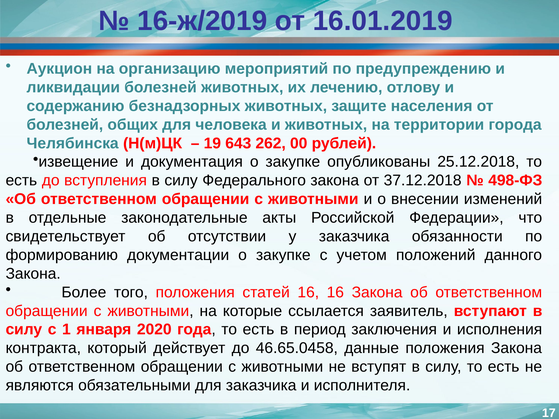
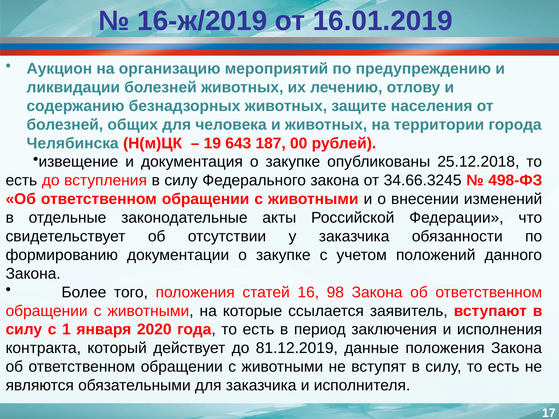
262: 262 -> 187 (271, 143)
37.12.2018: 37.12.2018 -> 34.66.3245 (423, 181)
16 16: 16 -> 98 (335, 292)
46.65.0458: 46.65.0458 -> 81.12.2019 (297, 348)
